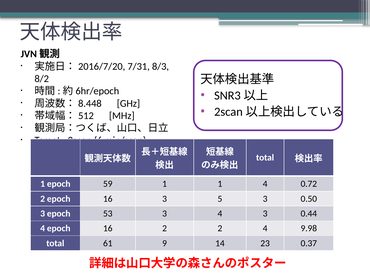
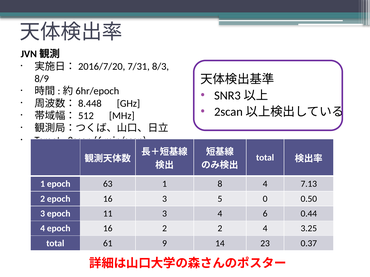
8/2: 8/2 -> 8/9 (42, 79)
59: 59 -> 63 (108, 184)
1 1: 1 -> 8 (220, 184)
0.72: 0.72 -> 7.13 (309, 184)
5 3: 3 -> 0 (265, 199)
53: 53 -> 11 (108, 214)
4 3: 3 -> 6 (265, 214)
9.98: 9.98 -> 3.25 (309, 229)
